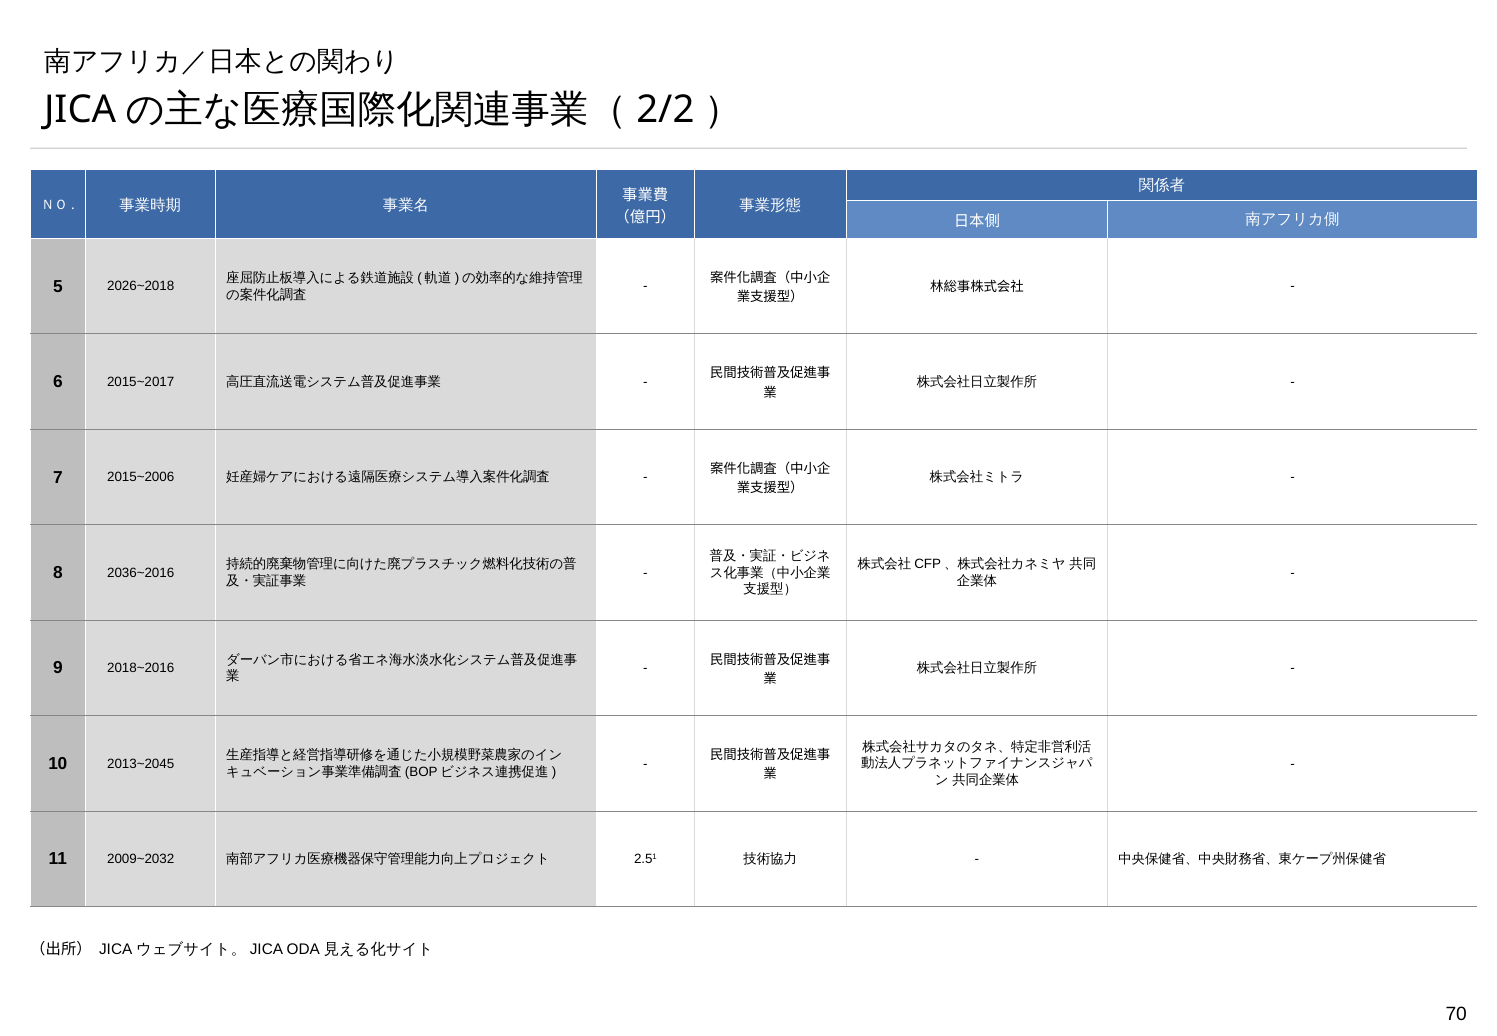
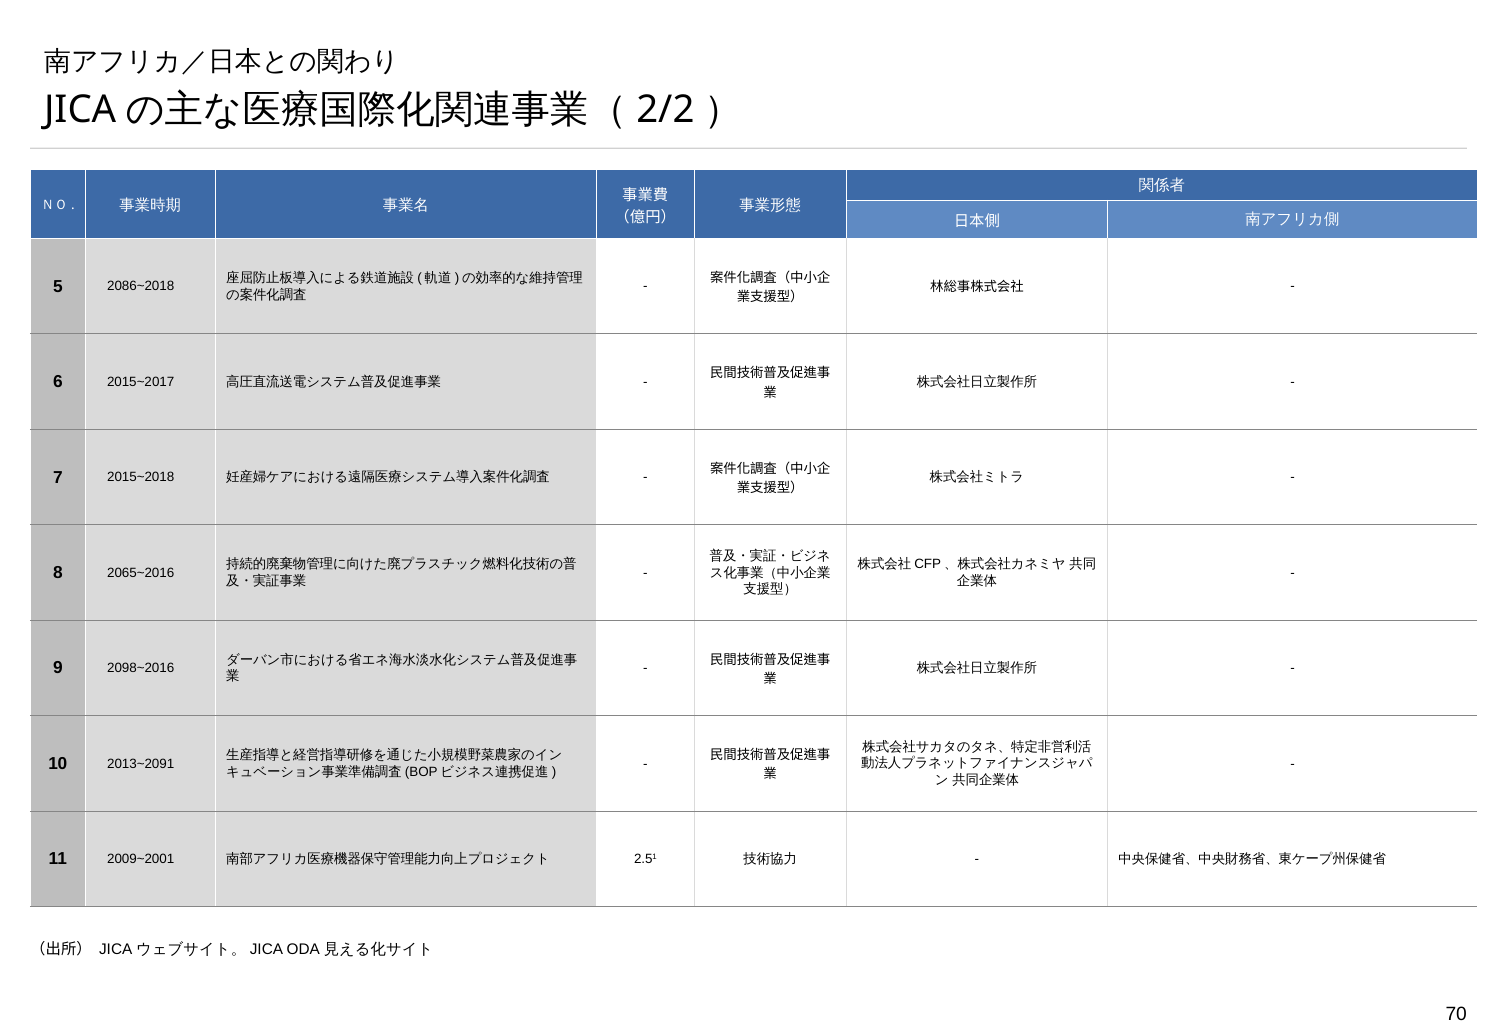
2026~2018: 2026~2018 -> 2086~2018 (141, 287)
2015~2006: 2015~2006 -> 2015~2018 (141, 478)
2036~2016: 2036~2016 -> 2065~2016 (141, 573)
2018~2016: 2018~2016 -> 2098~2016 (141, 668)
2013~2045: 2013~2045 -> 2013~2091 (141, 764)
2009~2032: 2009~2032 -> 2009~2001 (141, 859)
